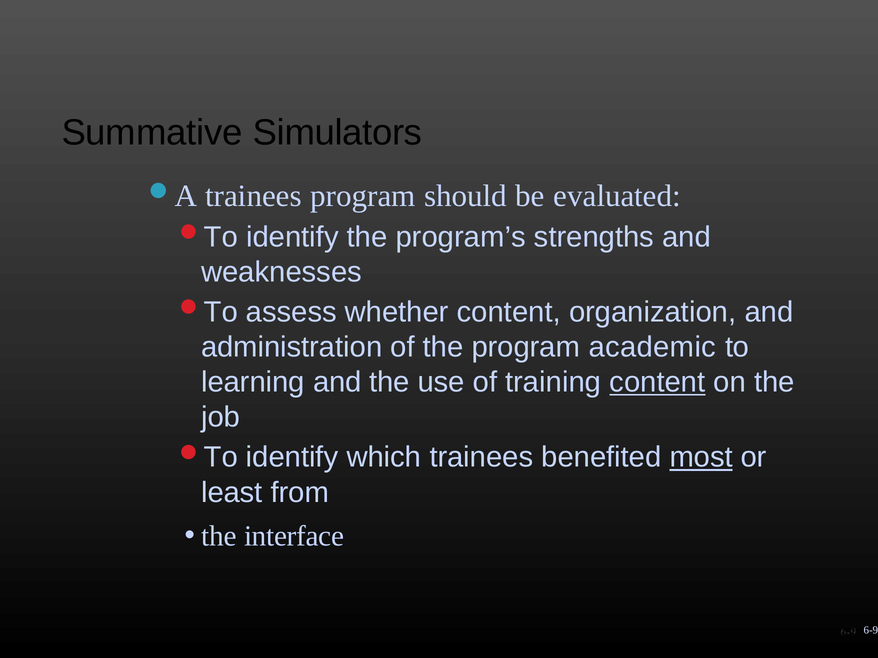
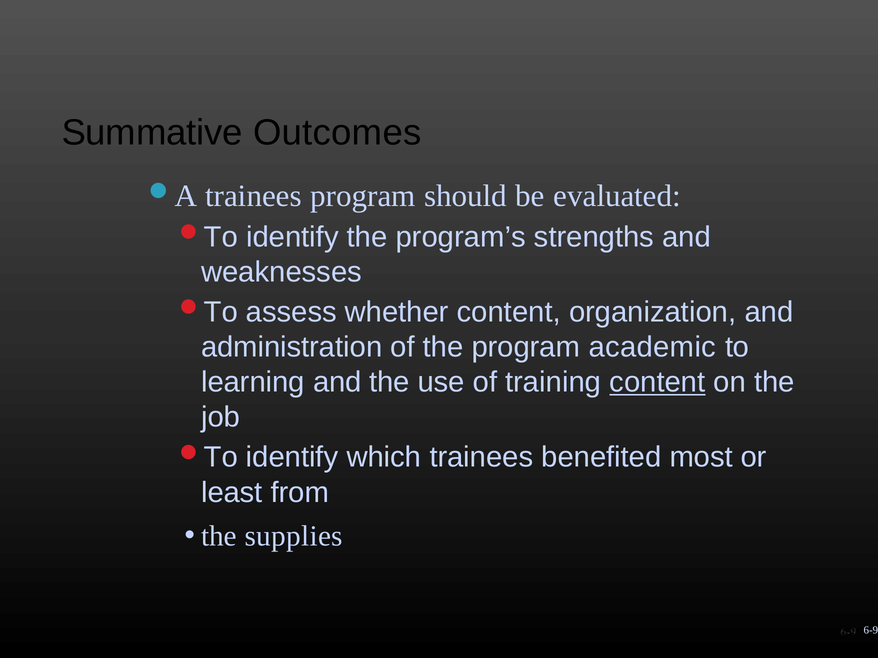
Simulators: Simulators -> Outcomes (337, 133)
most underline: present -> none (701, 458)
interface: interface -> supplies (294, 537)
